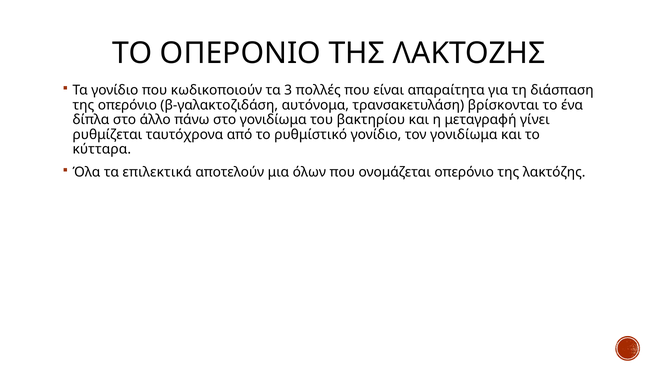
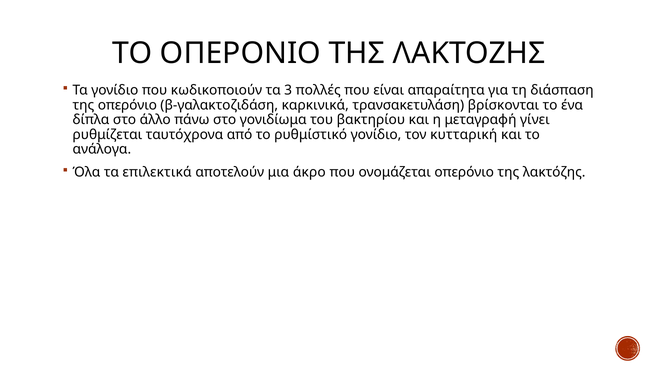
αυτόνομα: αυτόνομα -> καρκινικά (315, 105)
τον γονιδίωμα: γονιδίωμα -> κυτταρική (464, 135)
κύτταρα: κύτταρα -> ανάλογα (102, 150)
όλων: όλων -> άκρο (309, 173)
